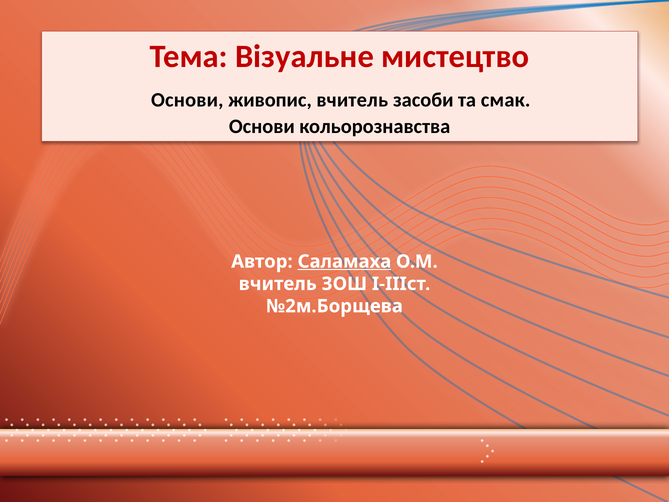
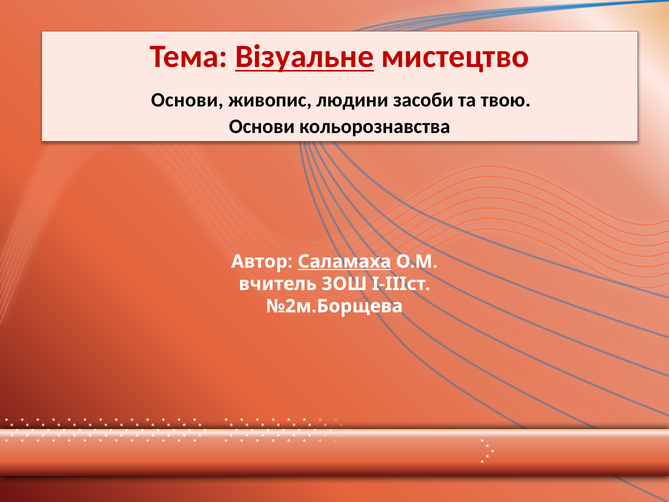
Візуальне underline: none -> present (305, 57)
живопис вчитель: вчитель -> людини (352, 100)
смак: смак -> твою (506, 100)
